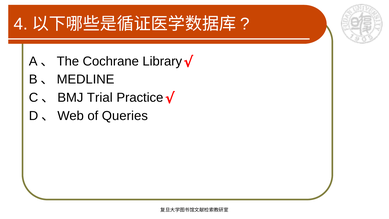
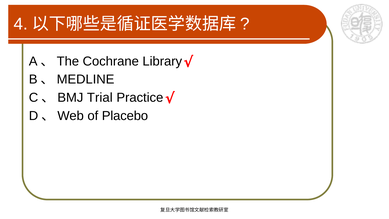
Queries: Queries -> Placebo (125, 116)
